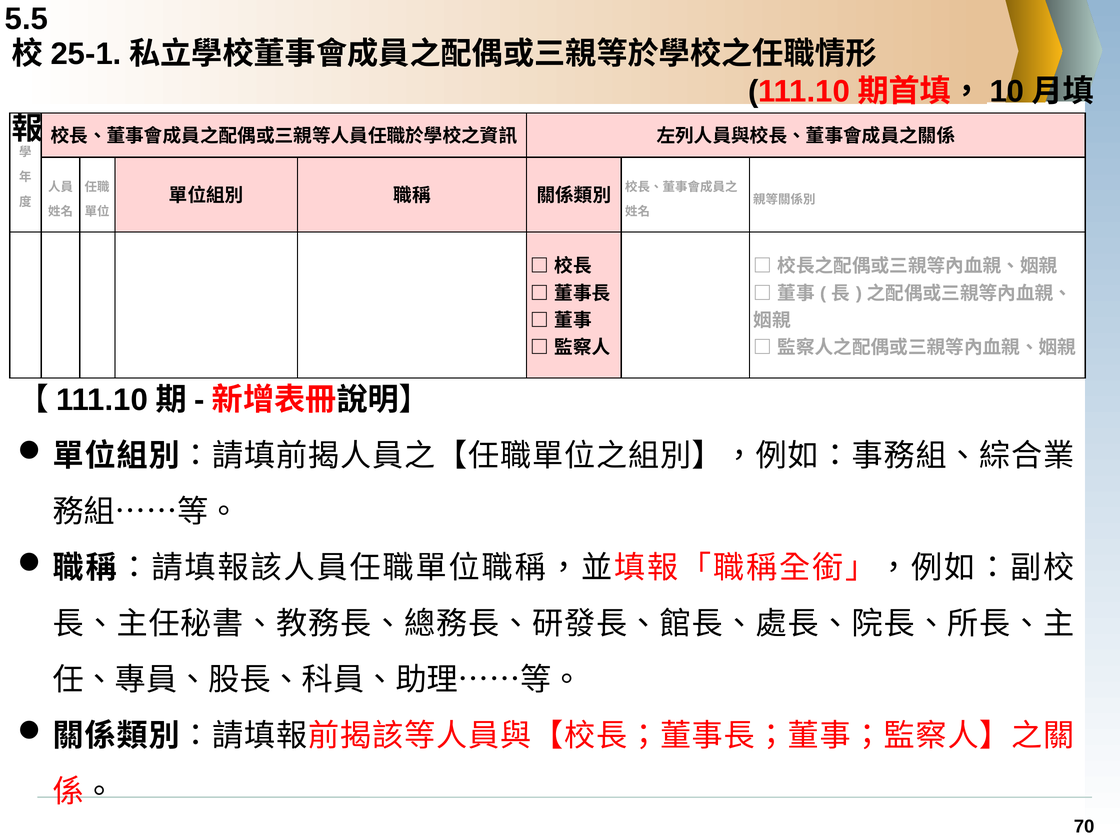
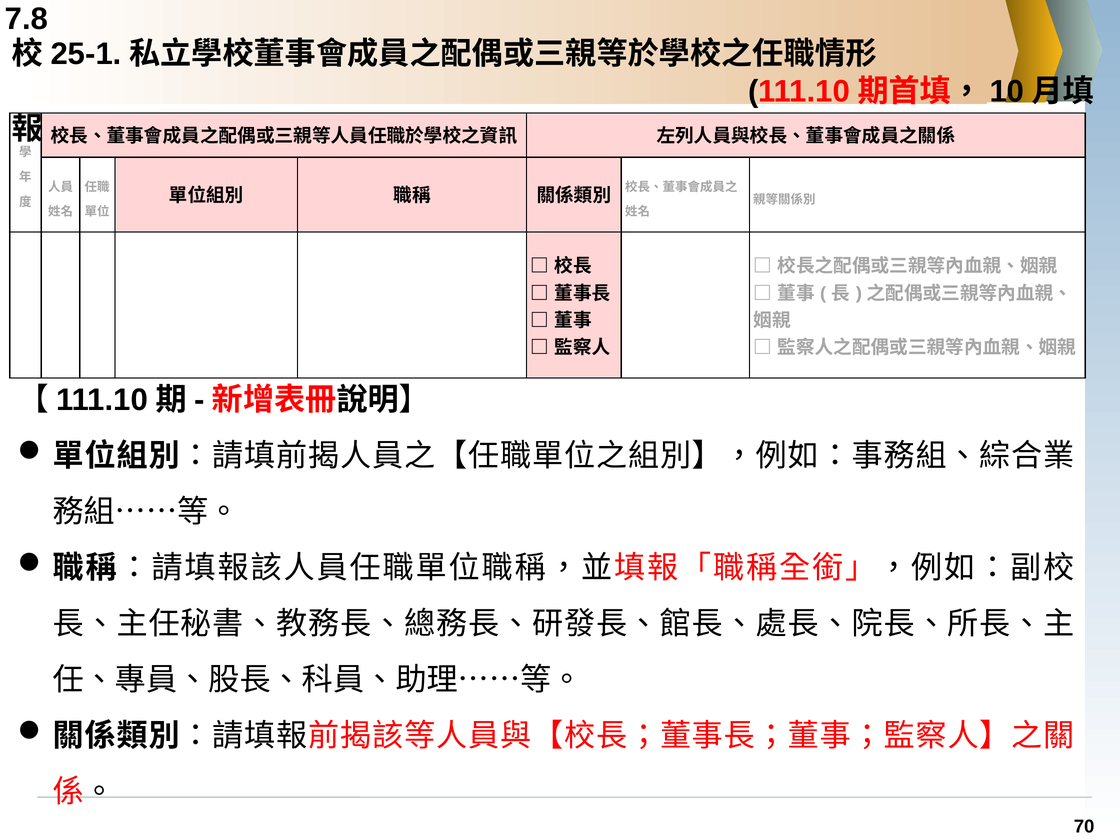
5.5: 5.5 -> 7.8 (26, 19)
